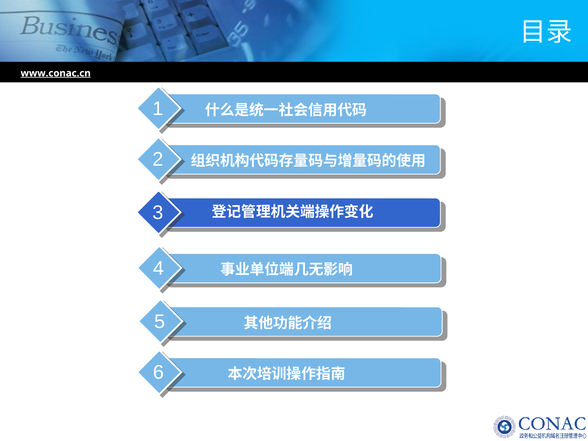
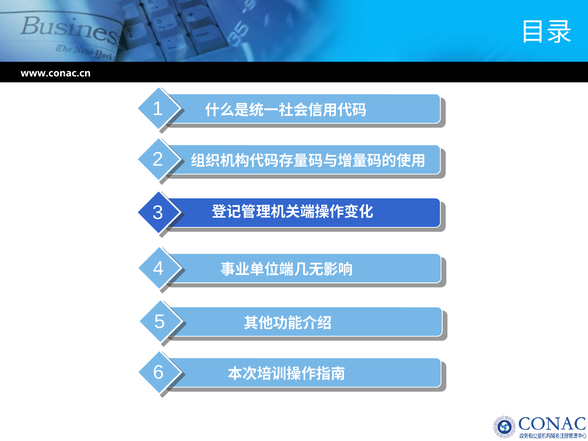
www.conac.cn underline: present -> none (56, 73)
